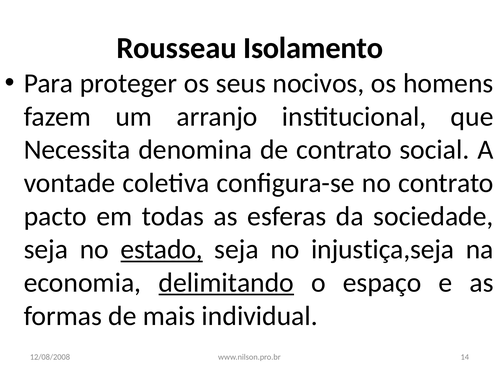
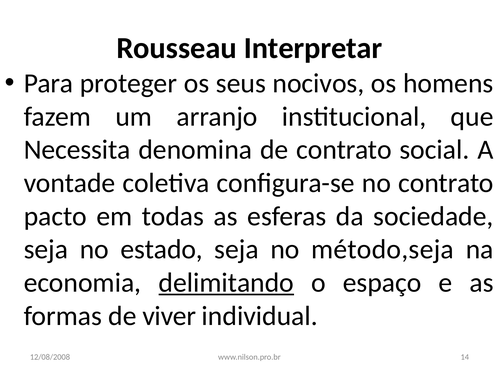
Isolamento: Isolamento -> Interpretar (313, 48)
estado underline: present -> none (162, 250)
injustiça,seja: injustiça,seja -> método,seja (382, 250)
mais: mais -> viver (169, 316)
